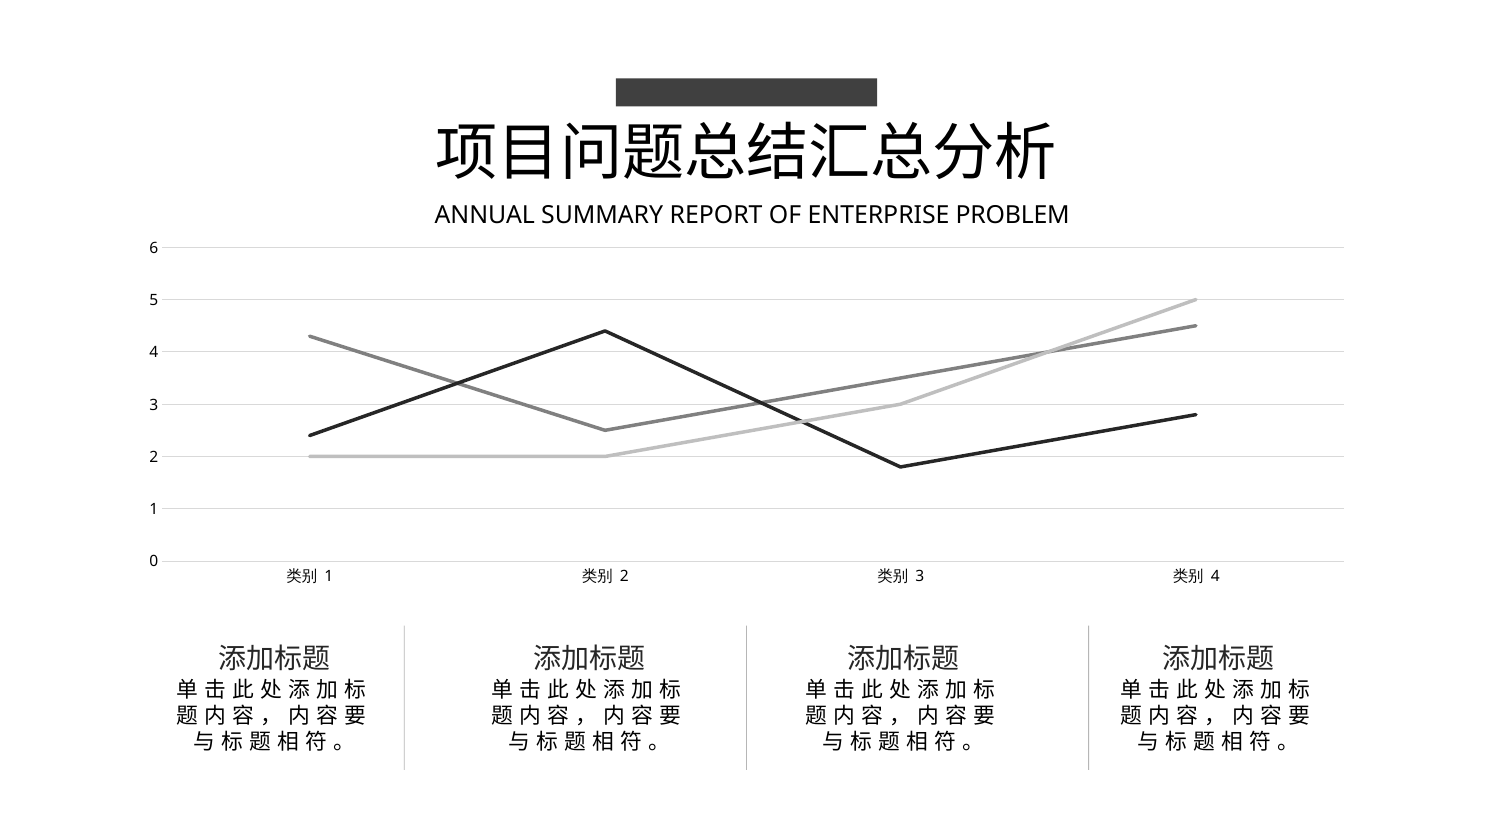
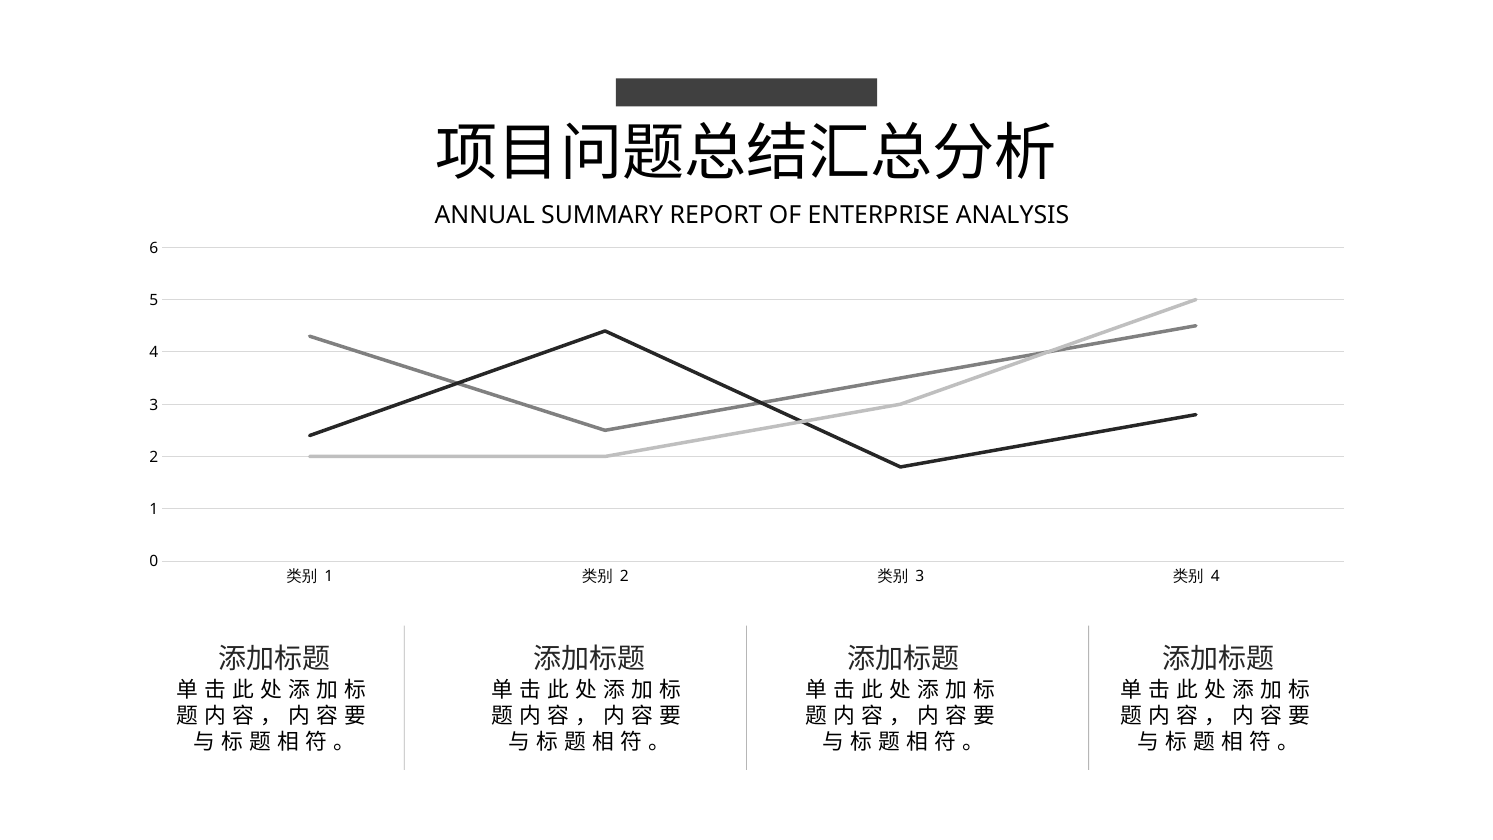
PROBLEM: PROBLEM -> ANALYSIS (1013, 215)
